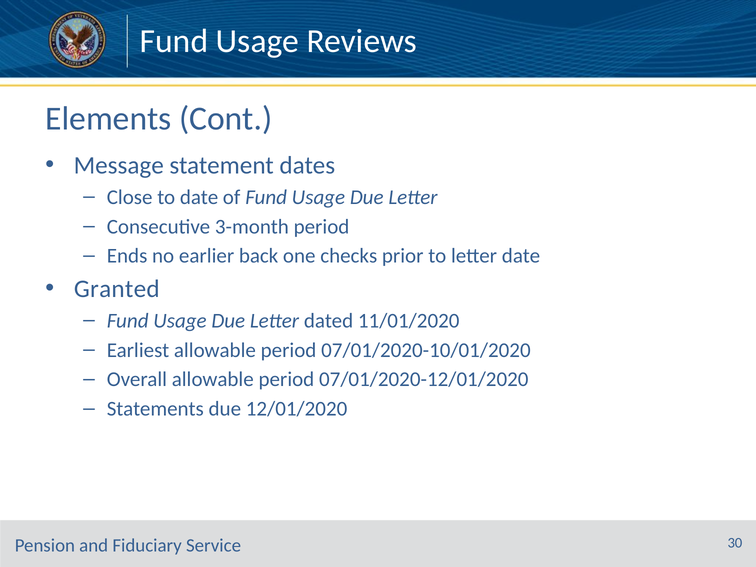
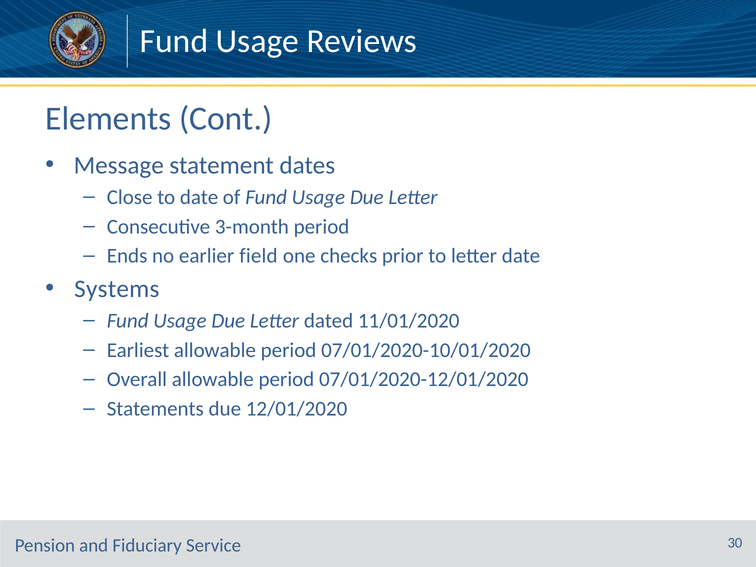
back: back -> field (258, 256)
Granted: Granted -> Systems (117, 289)
